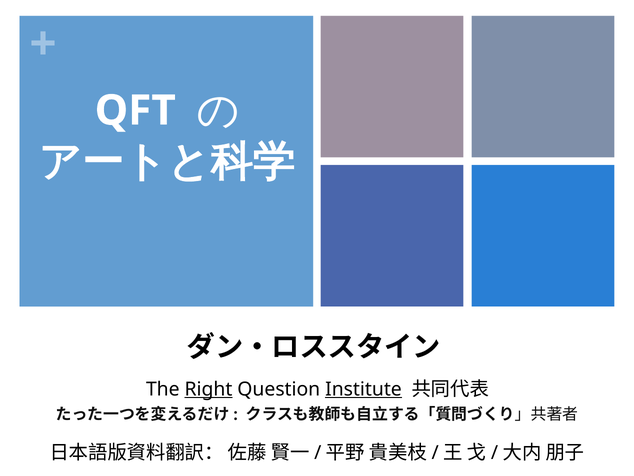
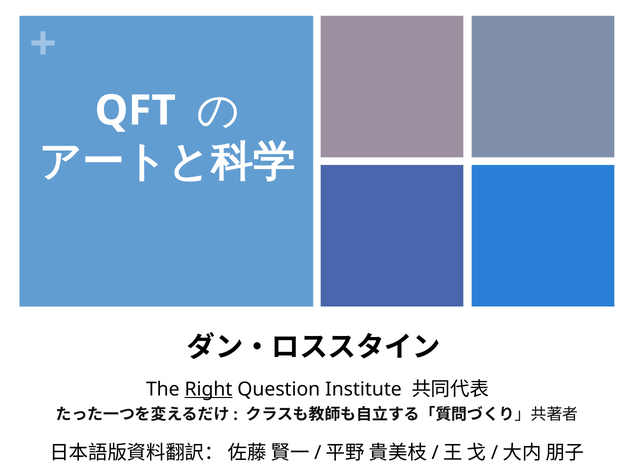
Institute underline: present -> none (364, 389)
